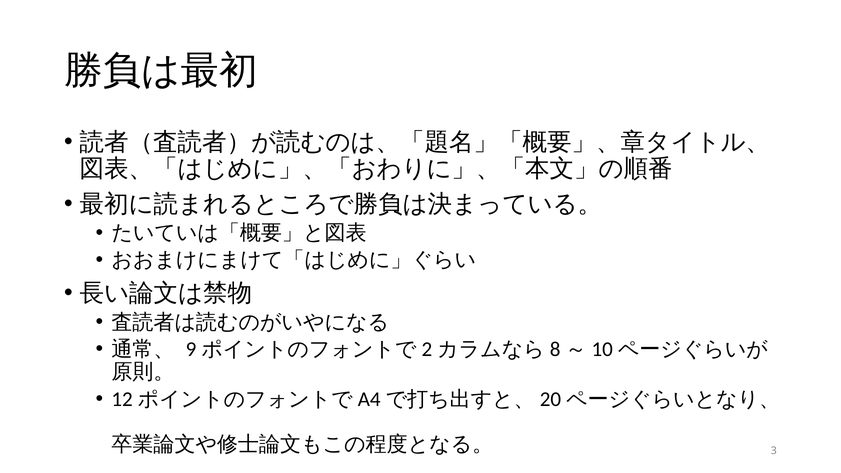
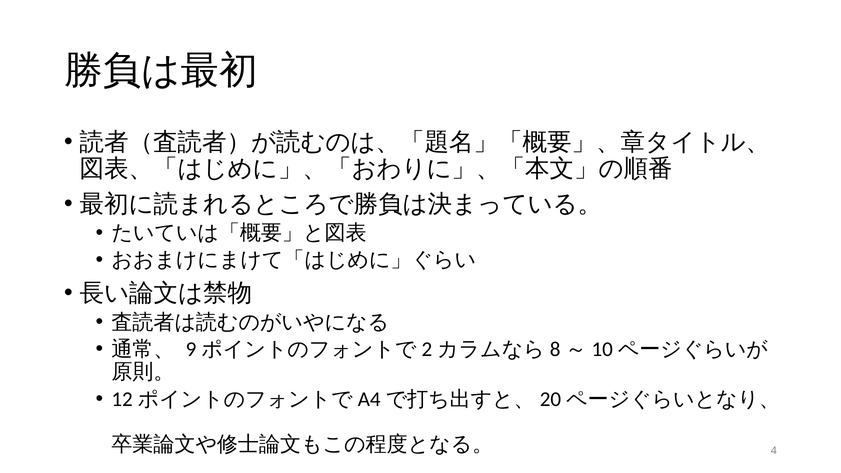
3: 3 -> 4 (774, 451)
